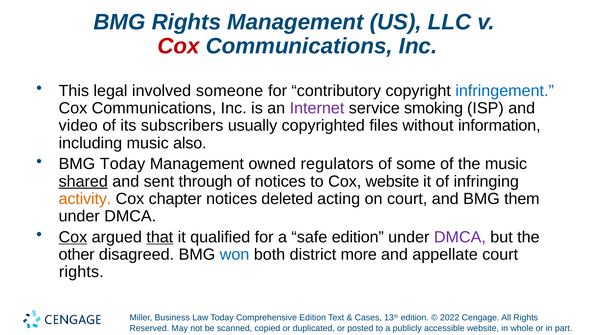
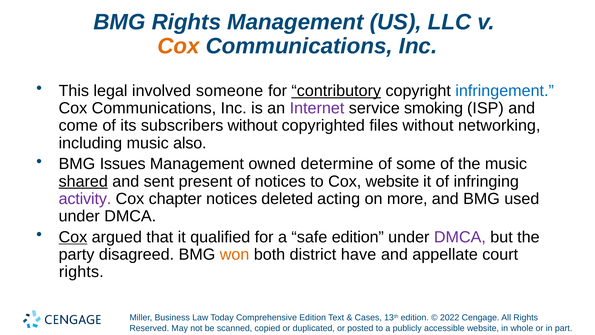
Cox colour: red -> orange (178, 46)
contributory underline: none -> present (336, 91)
video: video -> come (78, 126)
subscribers usually: usually -> without (253, 126)
information: information -> networking (499, 126)
BMG Today: Today -> Issues (123, 164)
regulators: regulators -> determine (337, 164)
through: through -> present (205, 181)
activity colour: orange -> purple (85, 199)
on court: court -> more (407, 199)
them: them -> used (522, 199)
that underline: present -> none (160, 237)
other: other -> party (76, 254)
won colour: blue -> orange (235, 254)
more: more -> have (359, 254)
